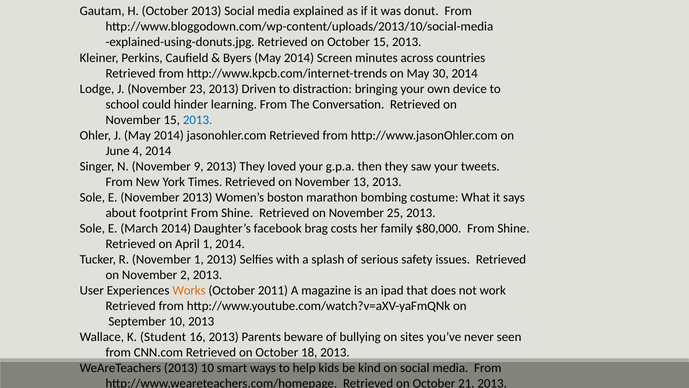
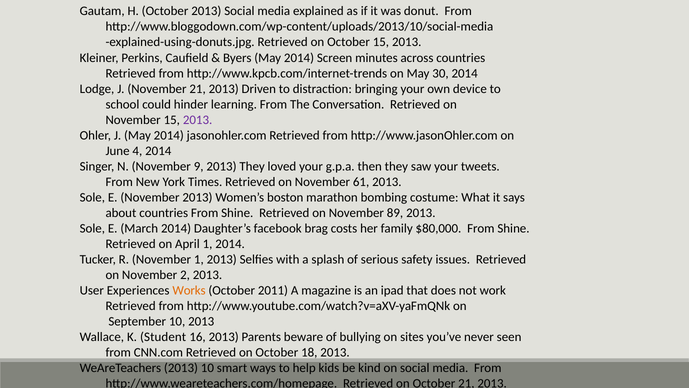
November 23: 23 -> 21 (198, 89)
2013 colour: blue -> purple (198, 120)
13: 13 -> 61 (361, 182)
about footprint: footprint -> countries (164, 213)
25: 25 -> 89 (395, 213)
